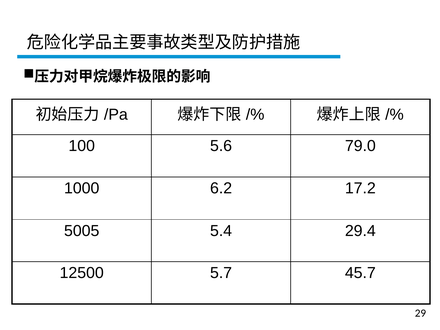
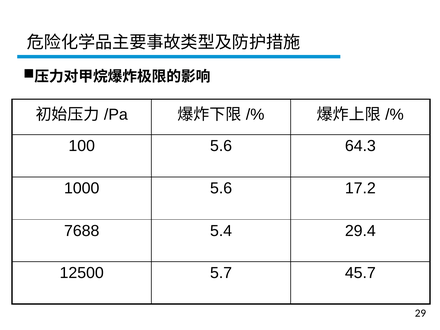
79.0: 79.0 -> 64.3 (360, 146)
1000 6.2: 6.2 -> 5.6 (221, 188)
5005: 5005 -> 7688 (82, 231)
